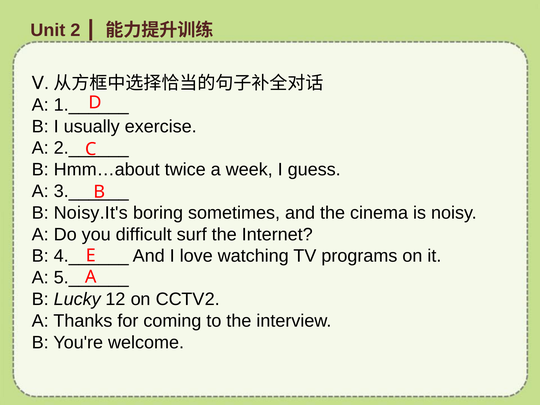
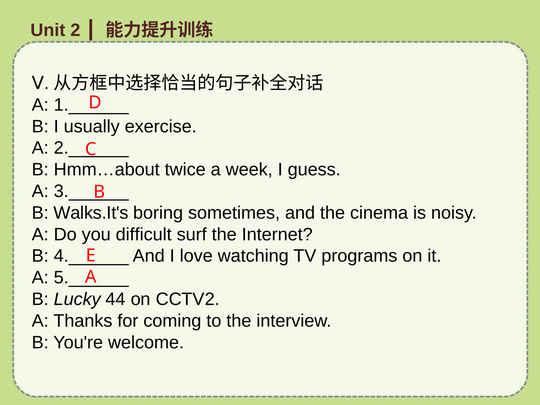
Noisy.It's: Noisy.It's -> Walks.It's (91, 213)
12: 12 -> 44 (116, 299)
